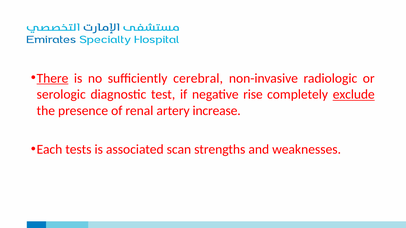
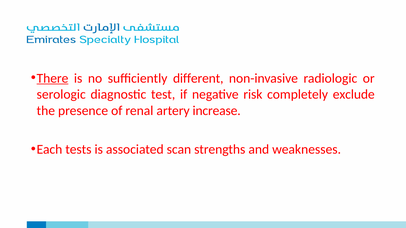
cerebral: cerebral -> different (198, 78)
rise: rise -> risk (253, 95)
exclude underline: present -> none (354, 95)
